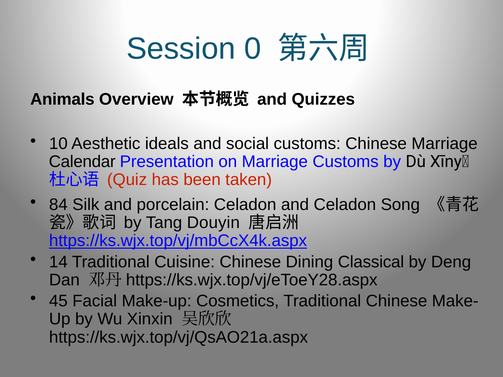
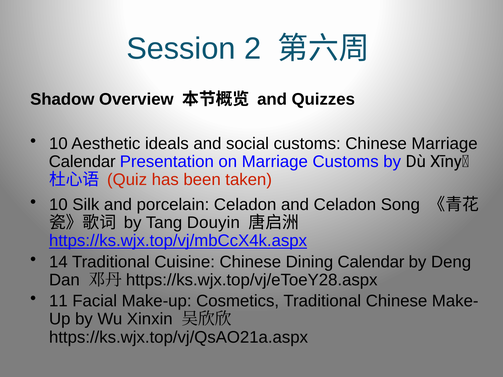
0: 0 -> 2 (253, 49)
Animals: Animals -> Shadow (62, 99)
84: 84 -> 10 (58, 205)
Dining Classical: Classical -> Calendar (371, 262)
45: 45 -> 11 (58, 301)
